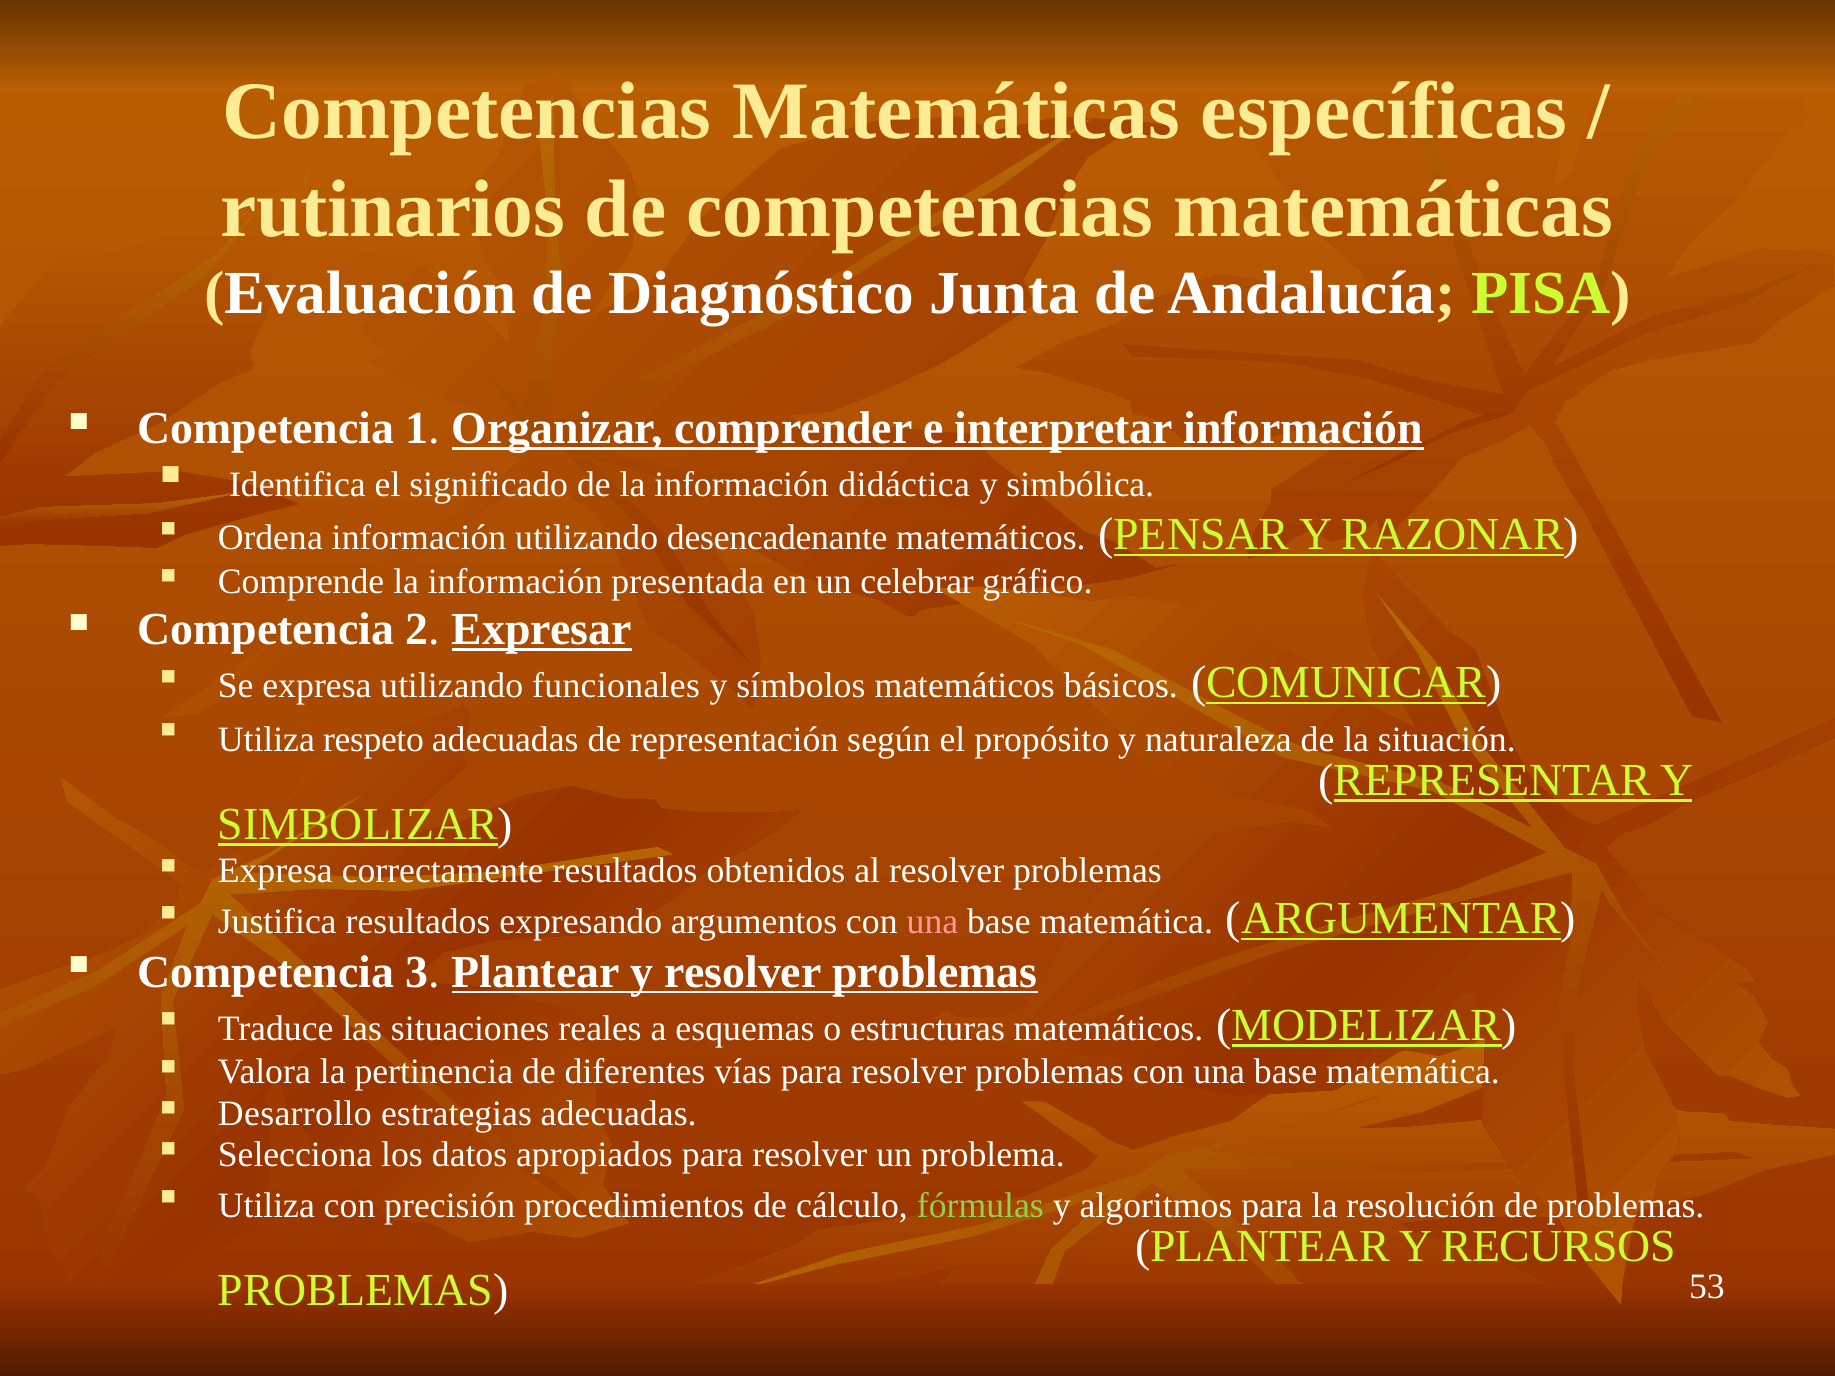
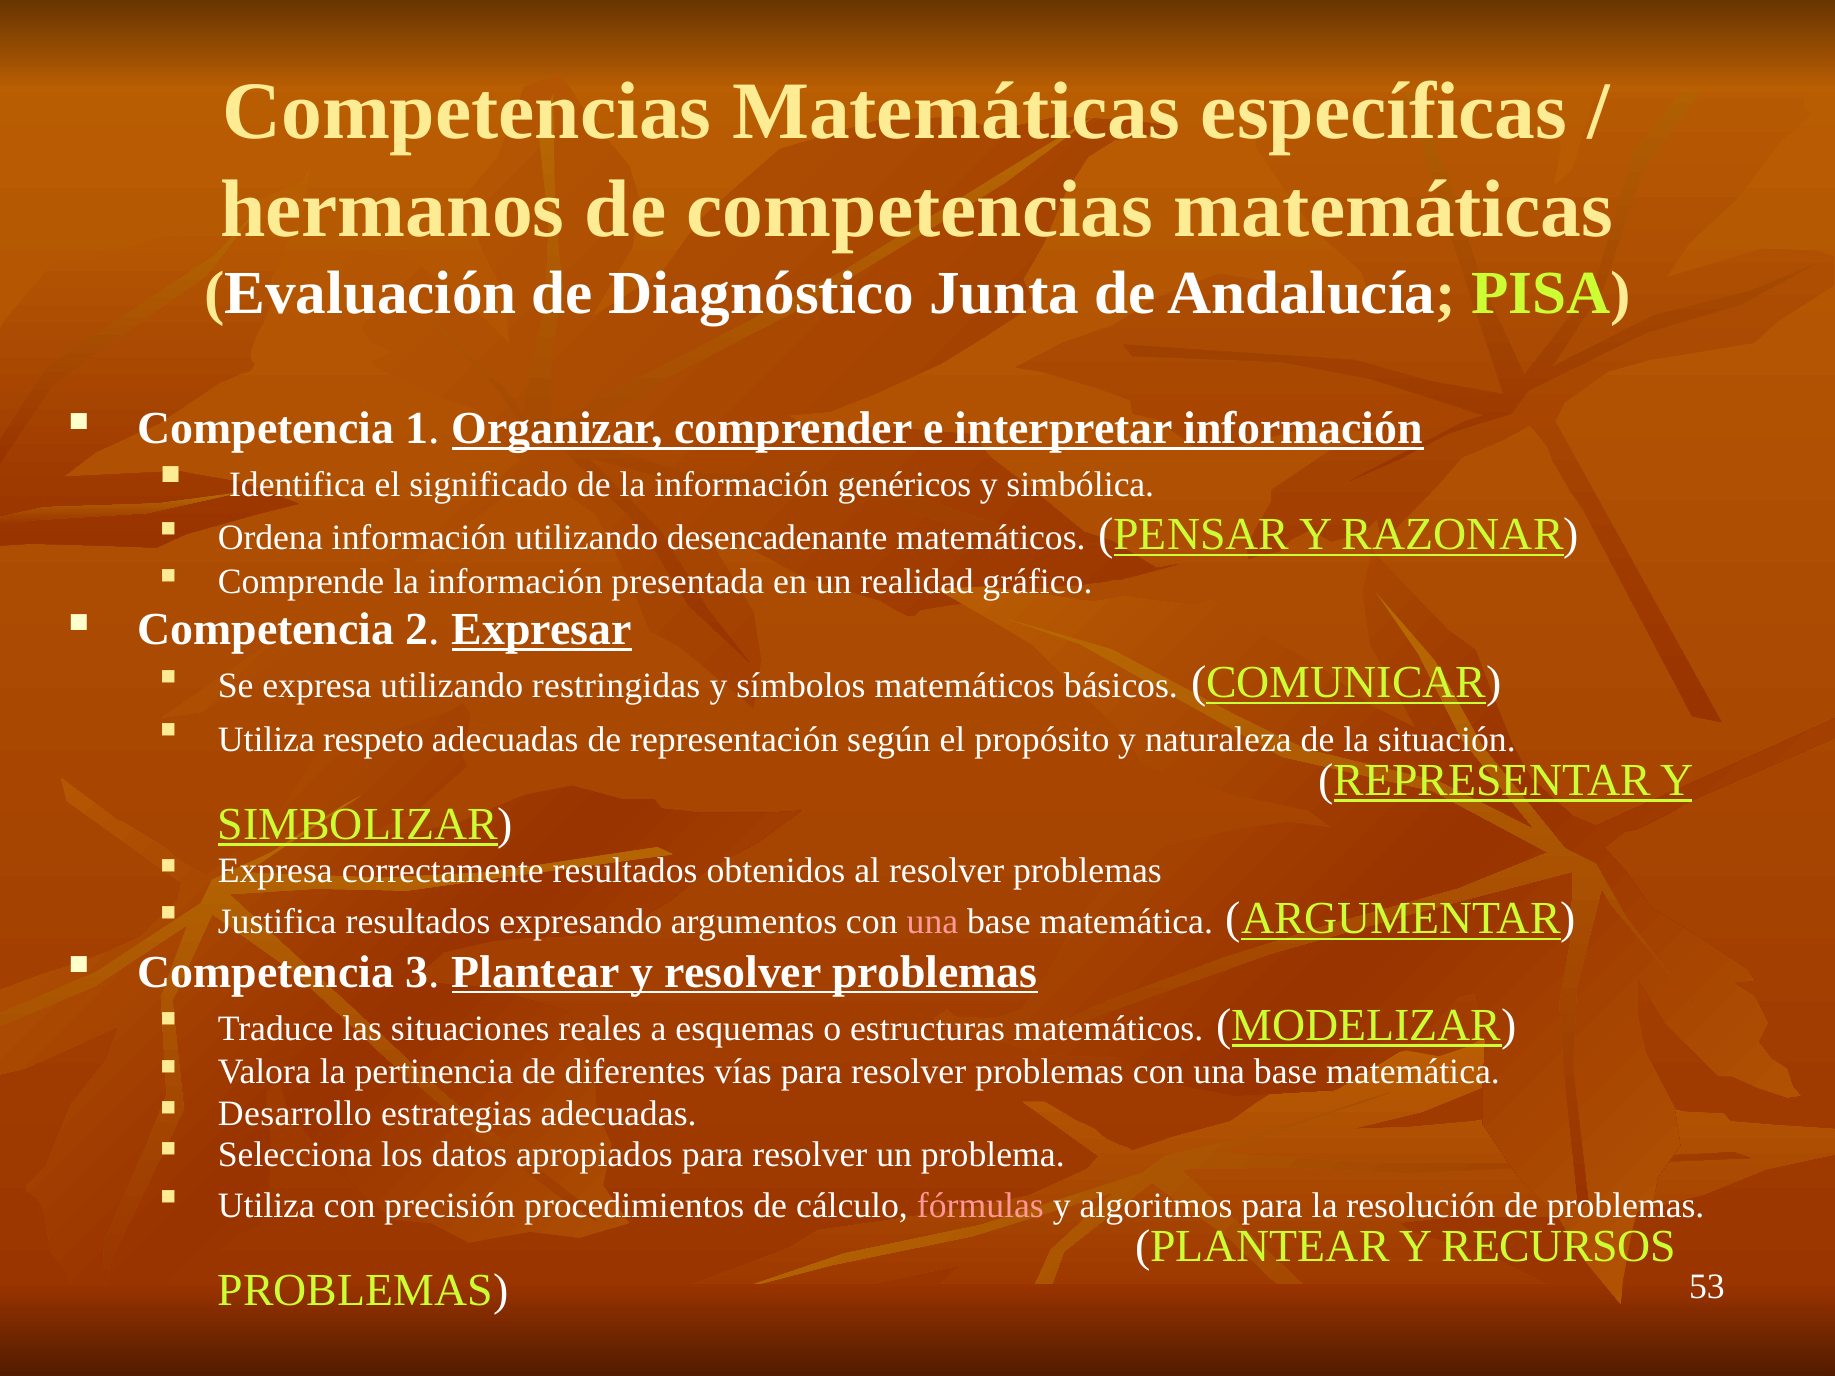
rutinarios: rutinarios -> hermanos (392, 209)
didáctica: didáctica -> genéricos (904, 485)
celebrar: celebrar -> realidad (917, 582)
funcionales: funcionales -> restringidas (616, 686)
fórmulas colour: light green -> pink (980, 1206)
